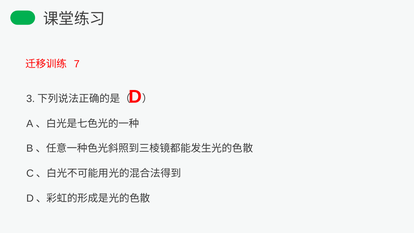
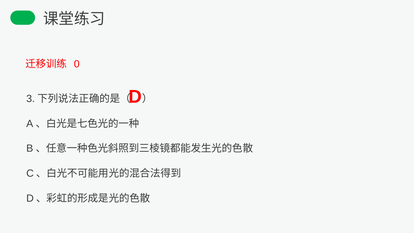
7: 7 -> 0 (77, 64)
